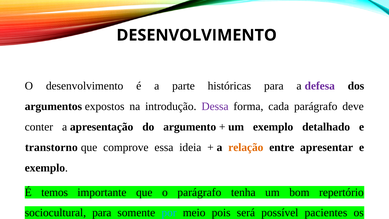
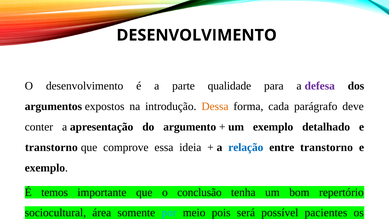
históricas: históricas -> qualidade (229, 86)
Dessa colour: purple -> orange (215, 106)
relação colour: orange -> blue (246, 147)
entre apresentar: apresentar -> transtorno (327, 147)
o parágrafo: parágrafo -> conclusão (199, 192)
sociocultural para: para -> área (102, 213)
